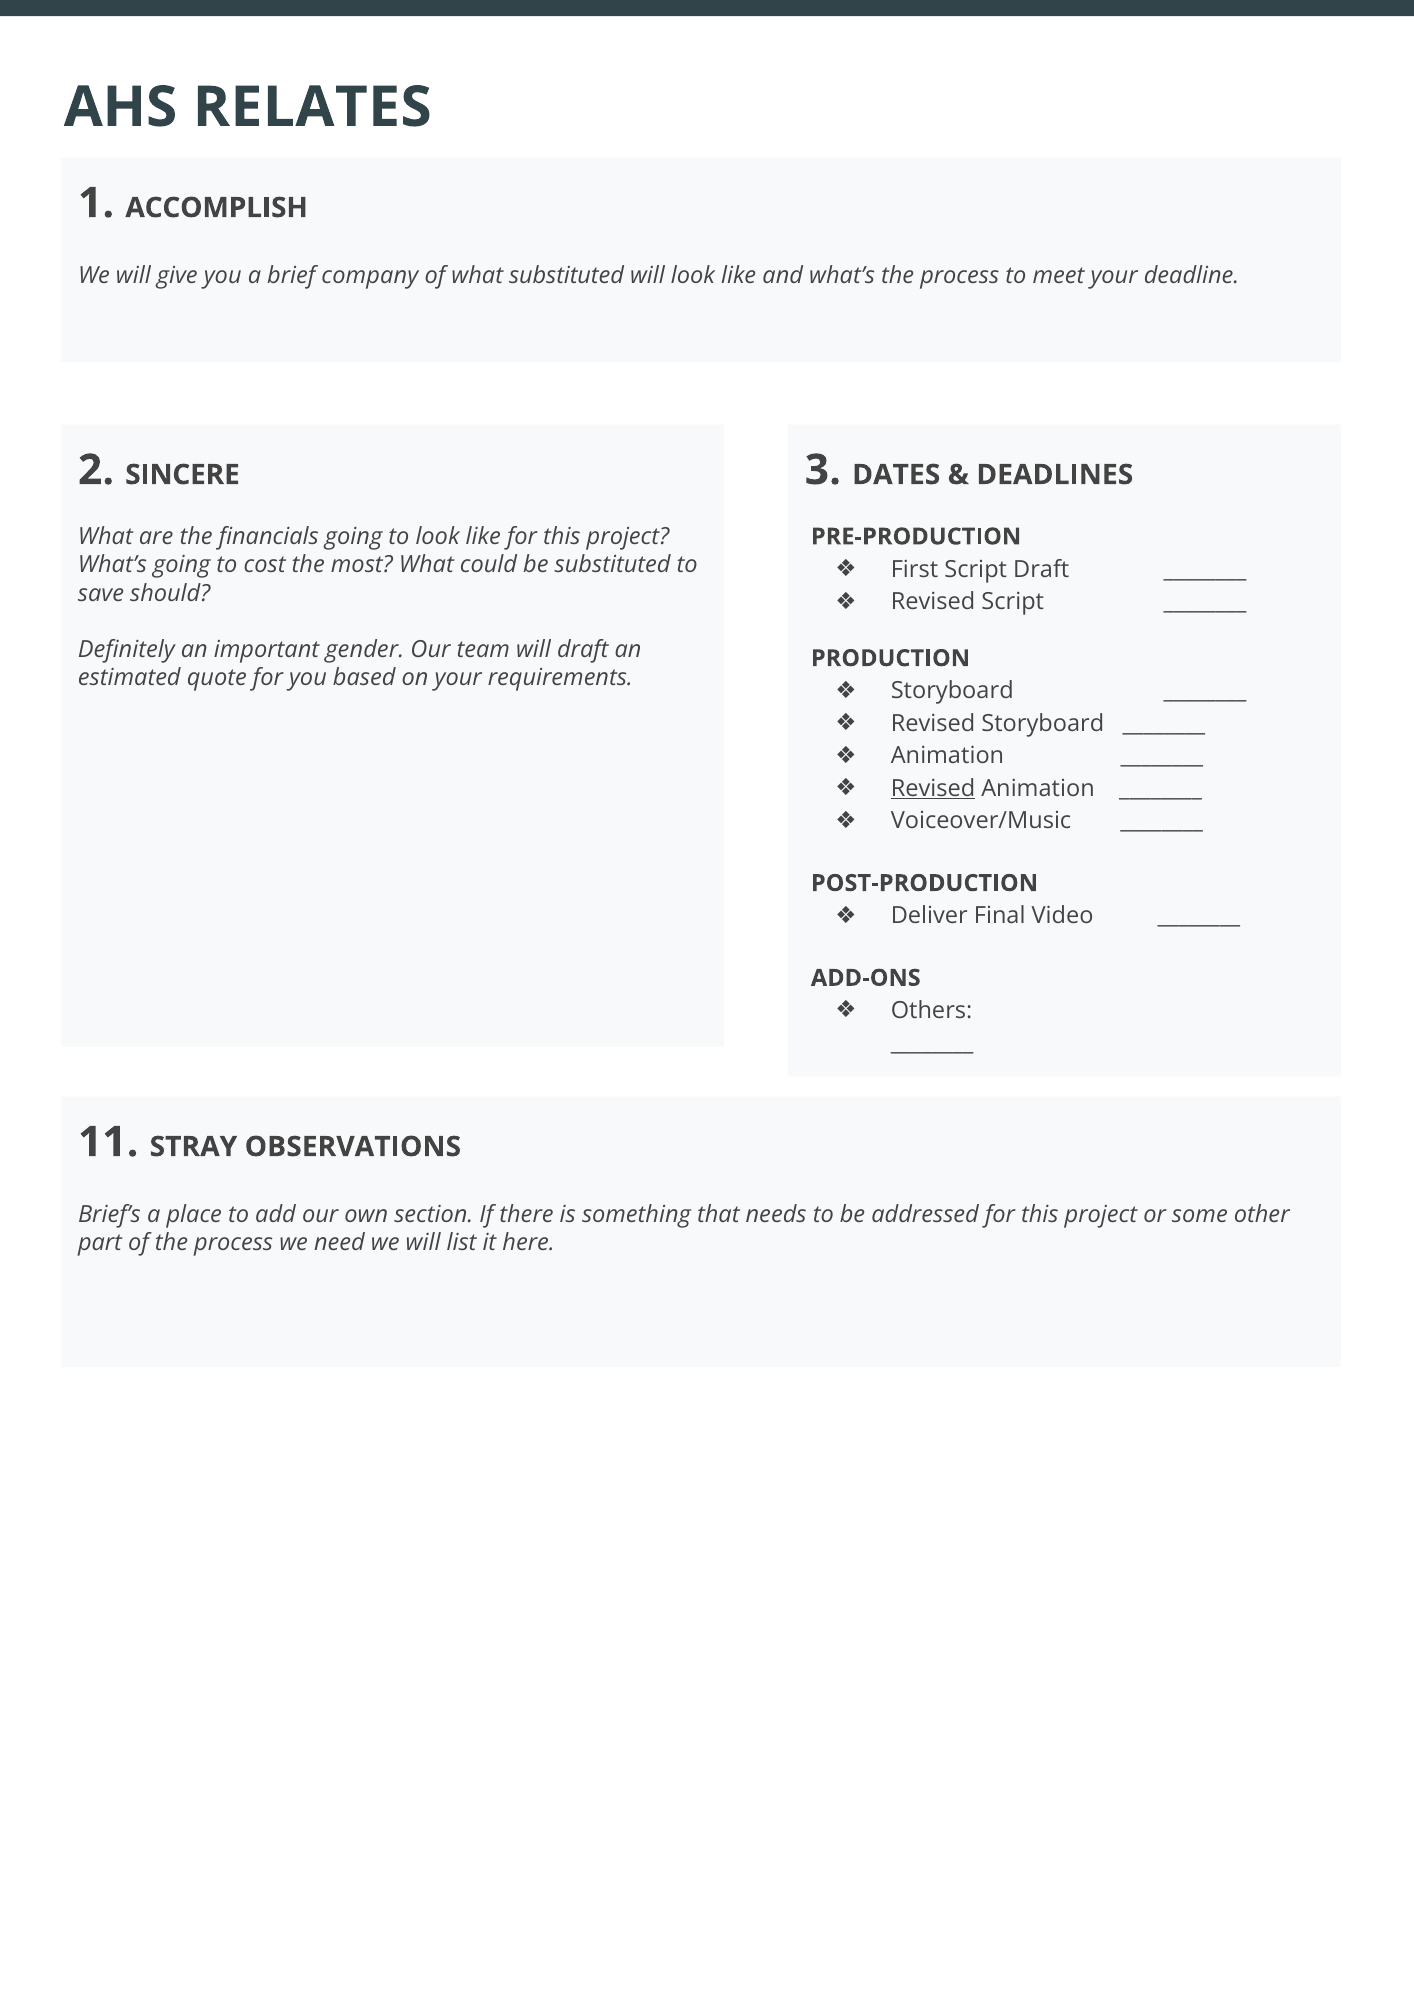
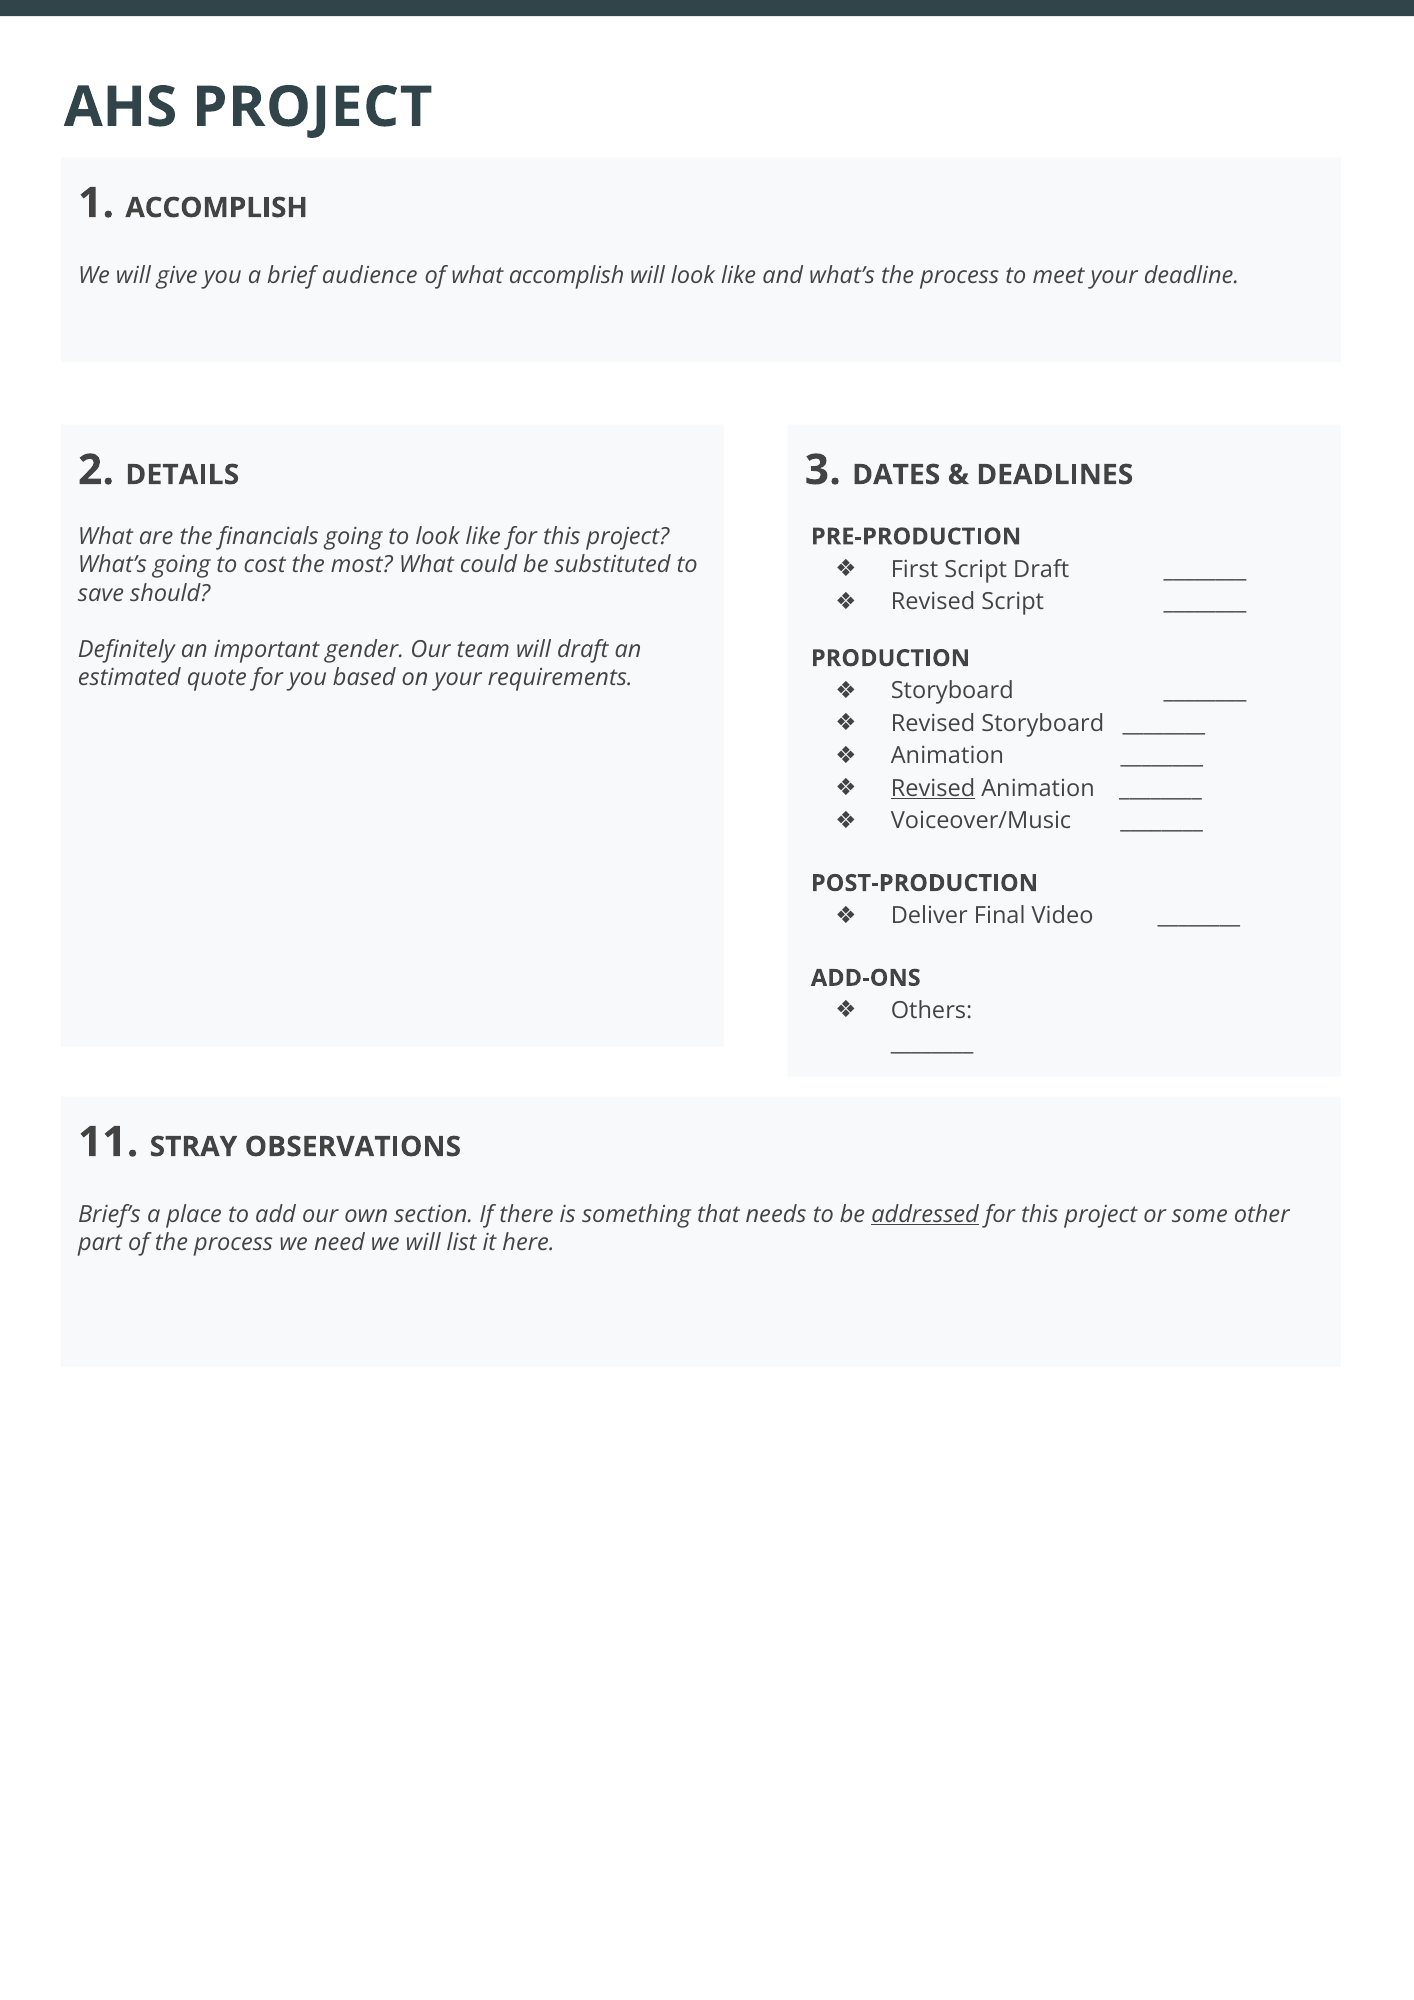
AHS RELATES: RELATES -> PROJECT (312, 107)
company: company -> audience (370, 275)
what substituted: substituted -> accomplish (567, 275)
SINCERE: SINCERE -> DETAILS (182, 475)
addressed underline: none -> present (925, 1214)
